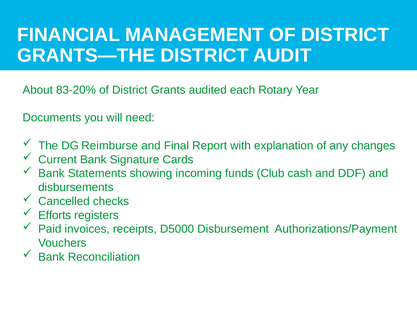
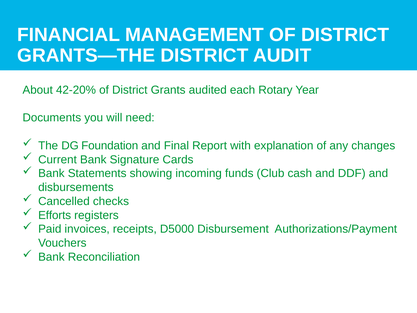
83-20%: 83-20% -> 42-20% (76, 90)
Reimburse: Reimburse -> Foundation (110, 145)
